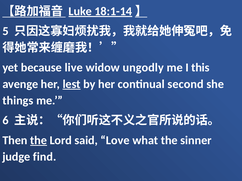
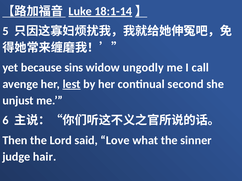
live: live -> sins (74, 68)
this: this -> call (200, 68)
things: things -> unjust (18, 101)
the underline: present -> none (39, 141)
find: find -> hair (45, 157)
